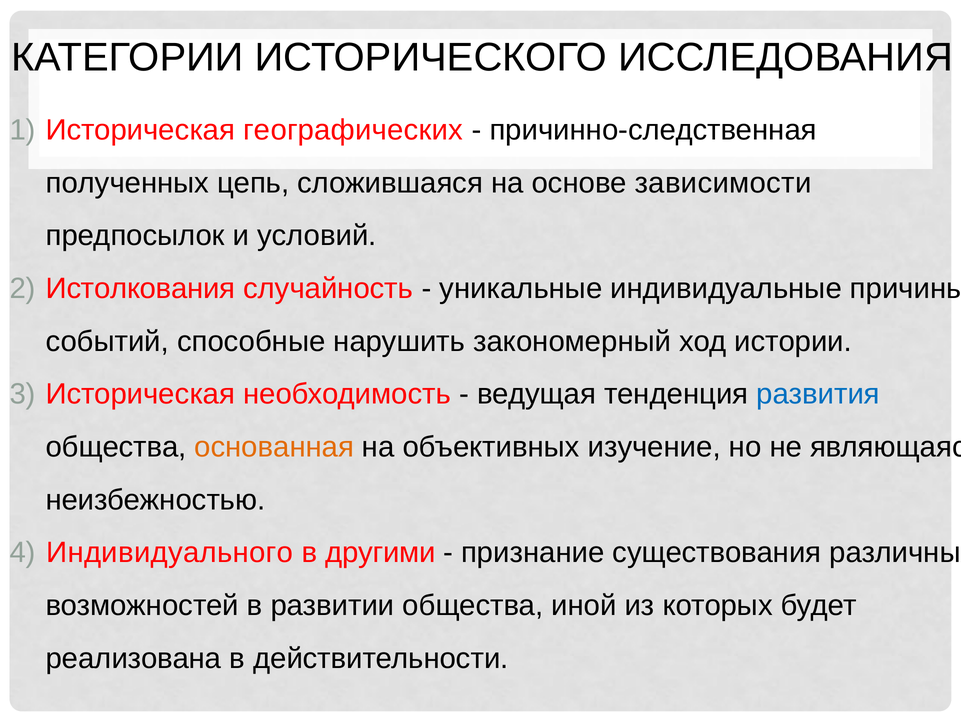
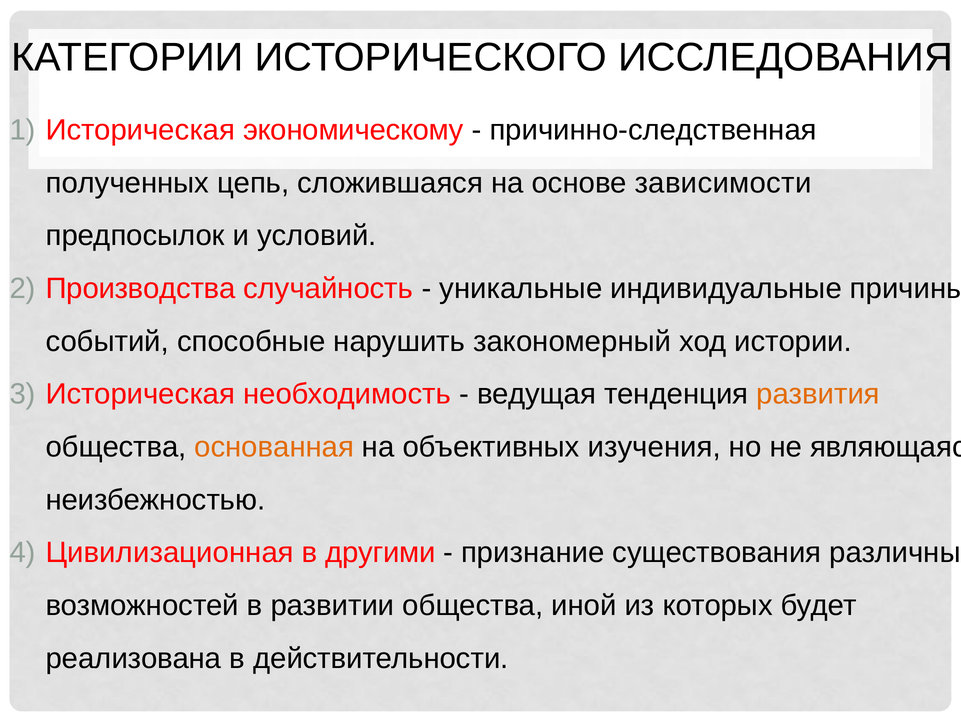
географических: географических -> экономическому (353, 130)
Истолкования: Истолкования -> Производства (141, 288)
развития colour: blue -> orange (818, 394)
изучение: изучение -> изучения (654, 447)
Индивидуального: Индивидуального -> Цивилизационная (170, 553)
